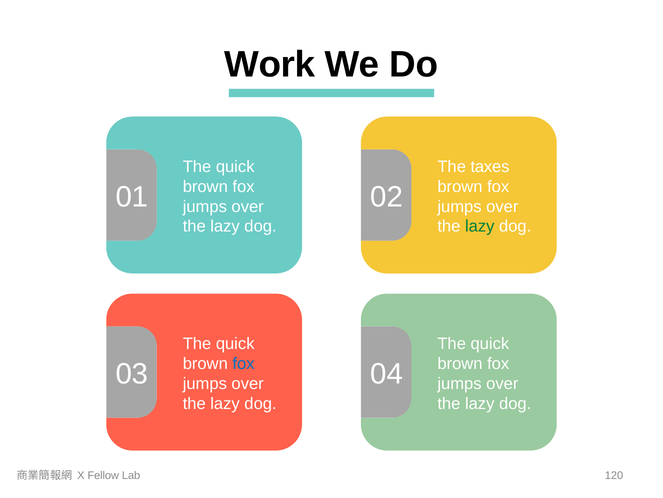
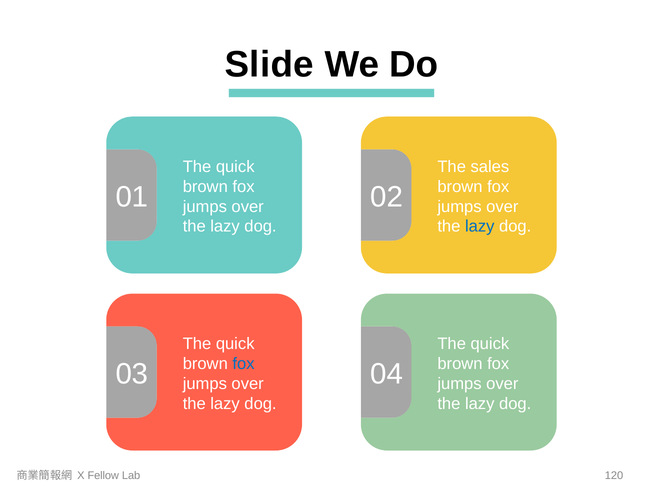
Work: Work -> Slide (269, 65)
taxes: taxes -> sales (490, 166)
lazy colour: green -> blue (480, 226)
